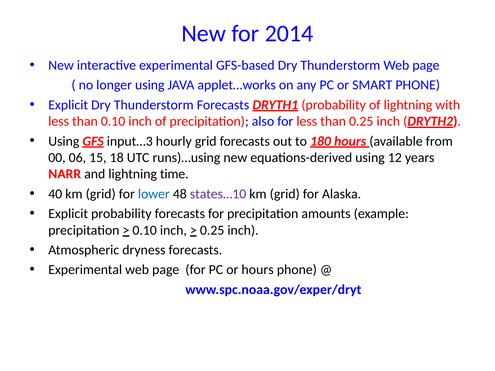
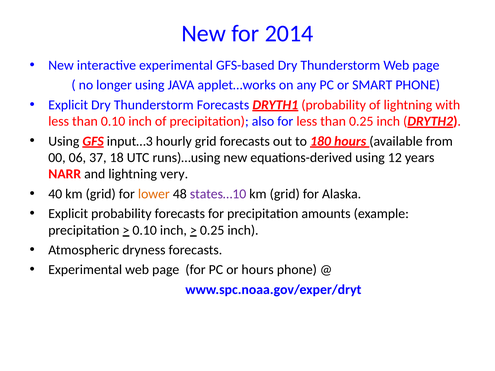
15: 15 -> 37 (98, 158)
time: time -> very (174, 174)
lower colour: blue -> orange (154, 194)
